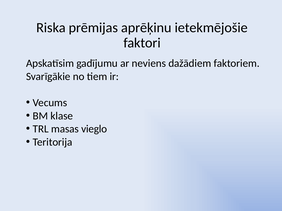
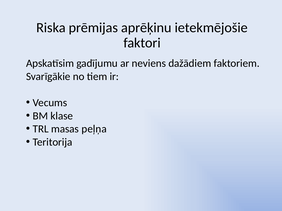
vieglo: vieglo -> peļņa (94, 129)
